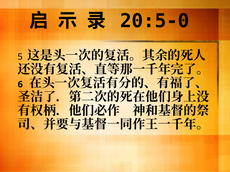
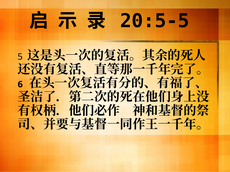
20:5-0: 20:5-0 -> 20:5-5 (155, 21)
